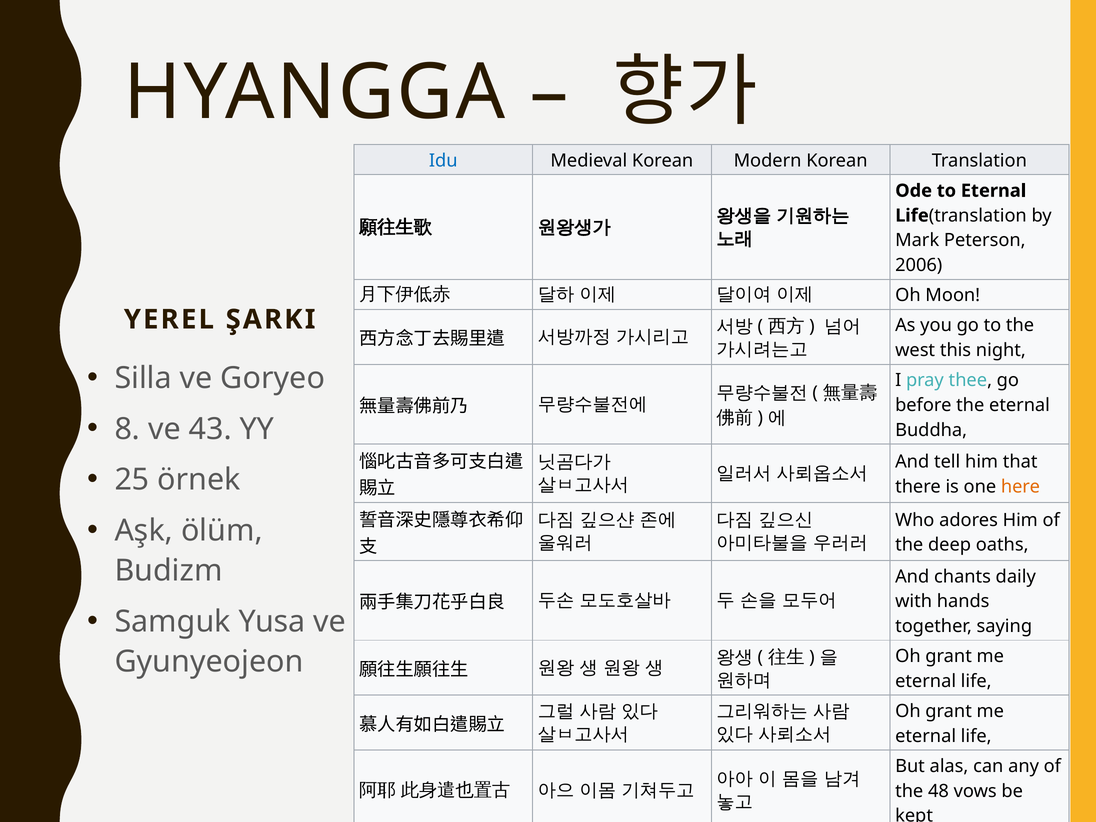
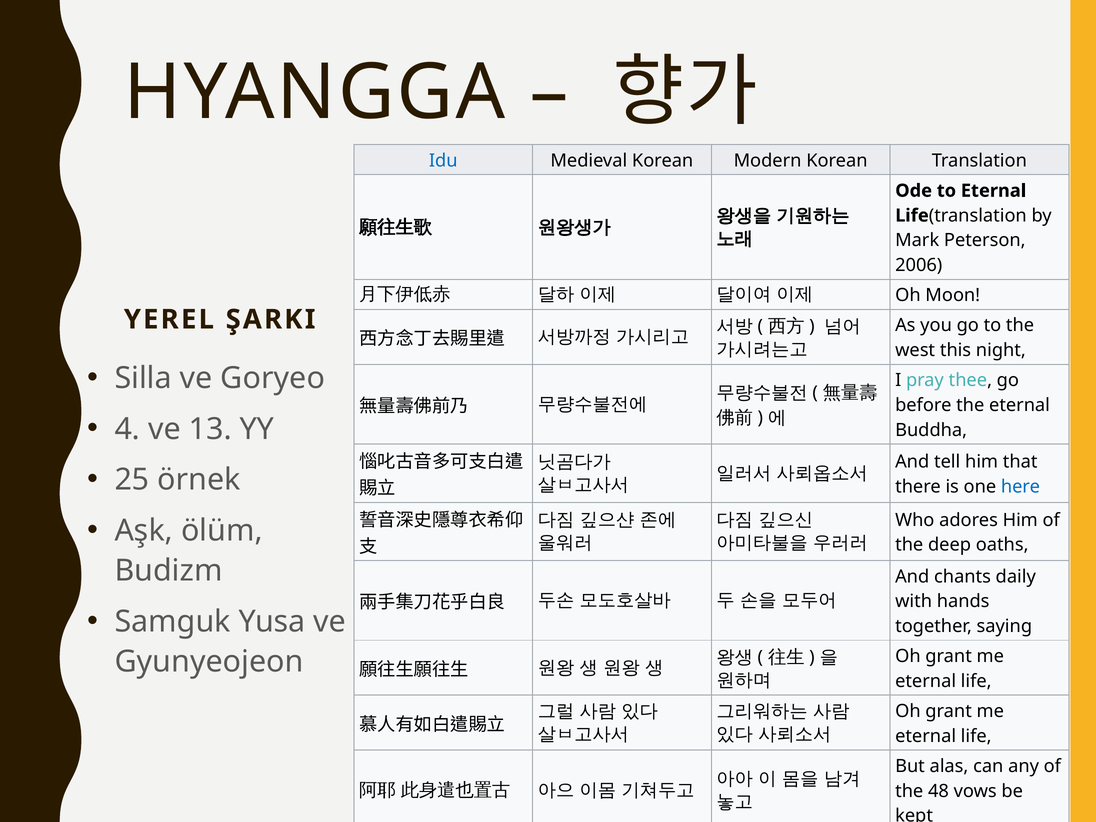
8: 8 -> 4 (127, 429)
43: 43 -> 13 (210, 429)
here colour: orange -> blue (1020, 487)
